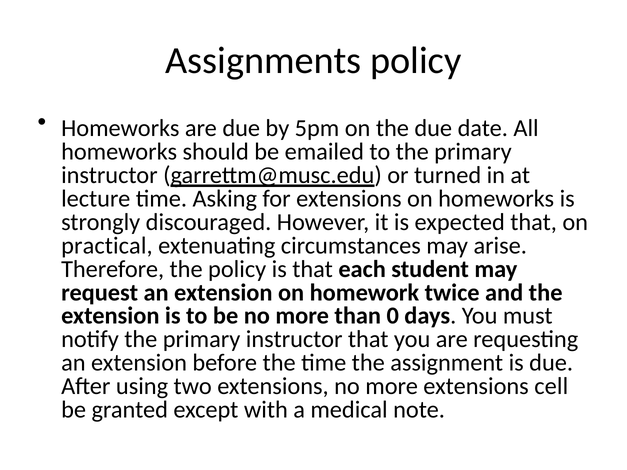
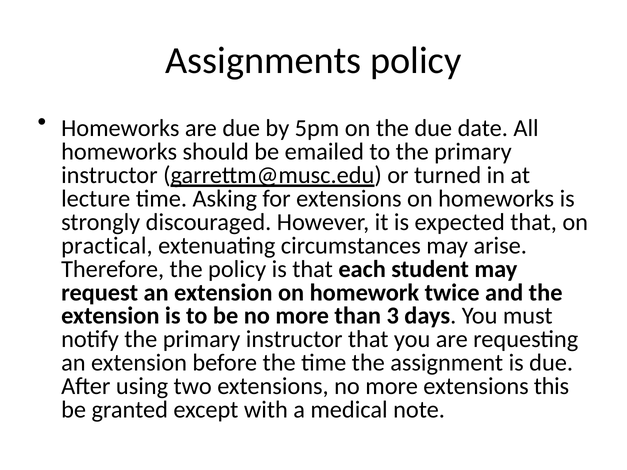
0: 0 -> 3 (393, 316)
cell: cell -> this (551, 386)
